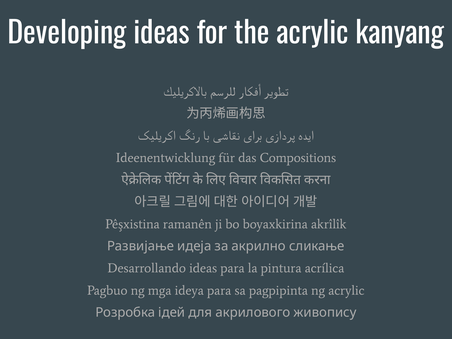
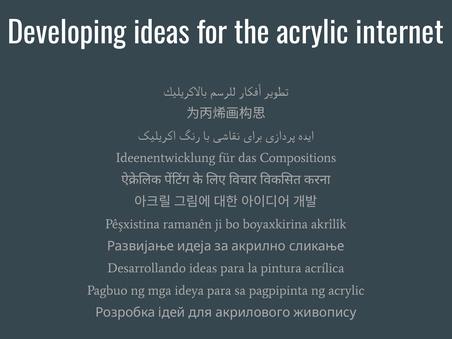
kanyang: kanyang -> internet (400, 33)
